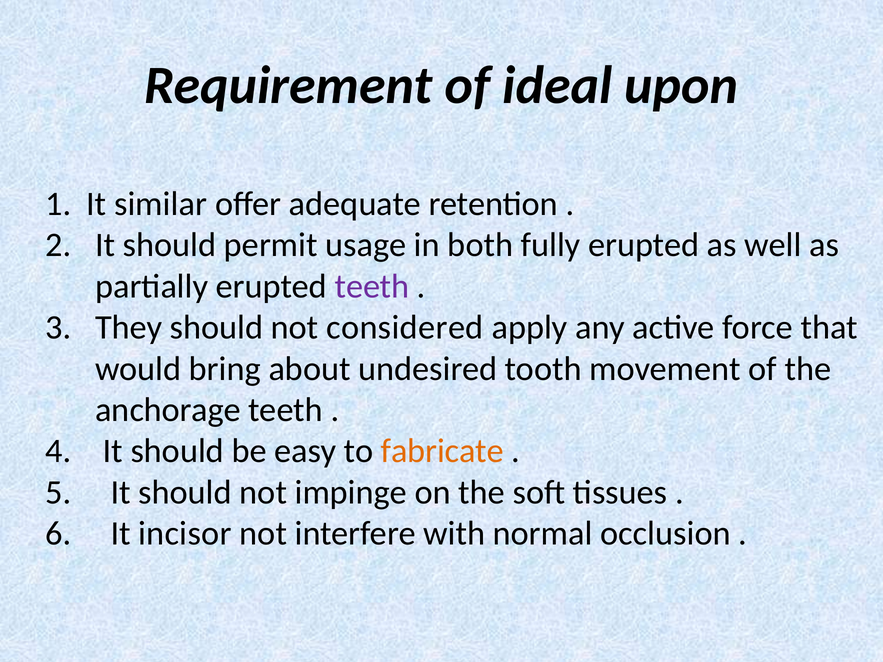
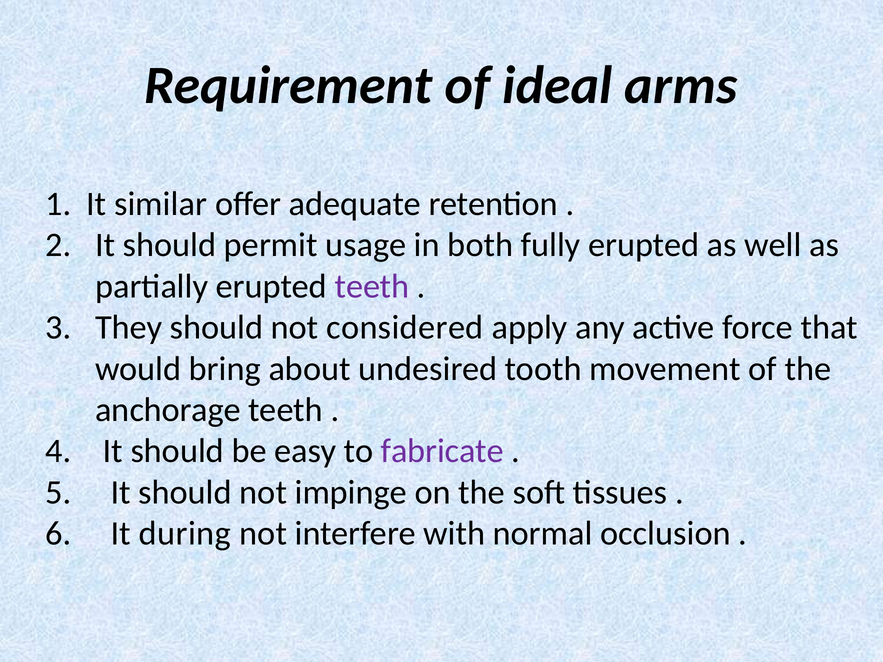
upon: upon -> arms (681, 85)
fabricate colour: orange -> purple (442, 451)
incisor: incisor -> during (185, 534)
